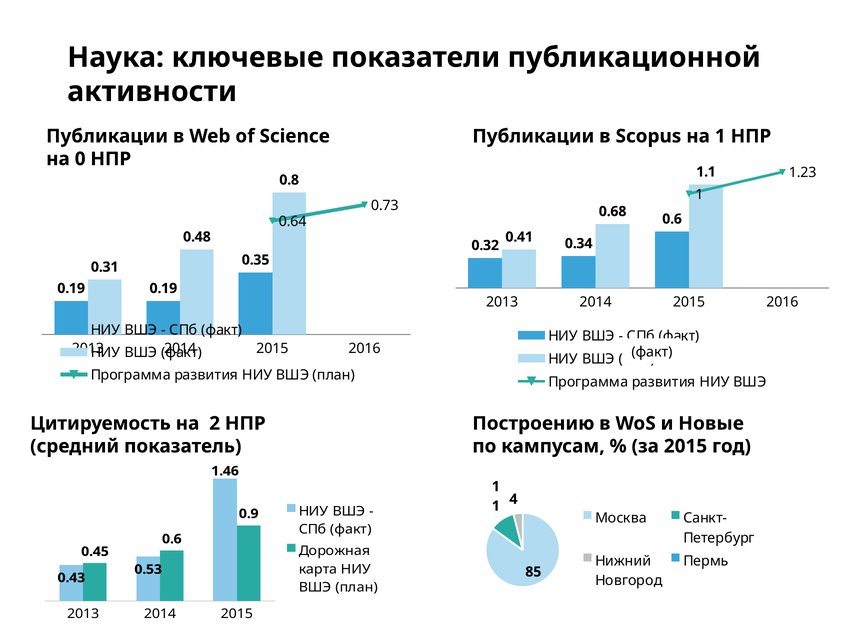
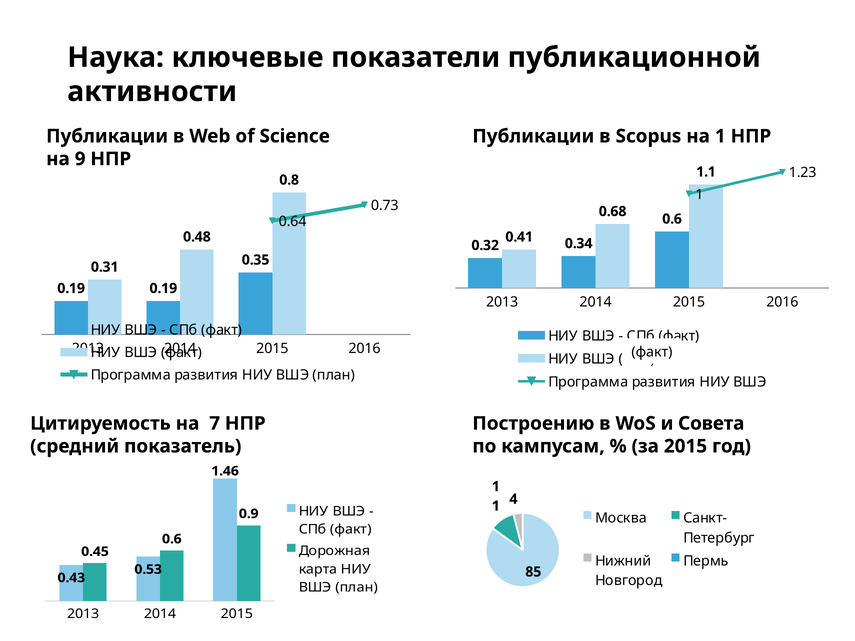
0: 0 -> 9 (80, 159)
2: 2 -> 7 (215, 424)
Новые: Новые -> Совета (711, 424)
